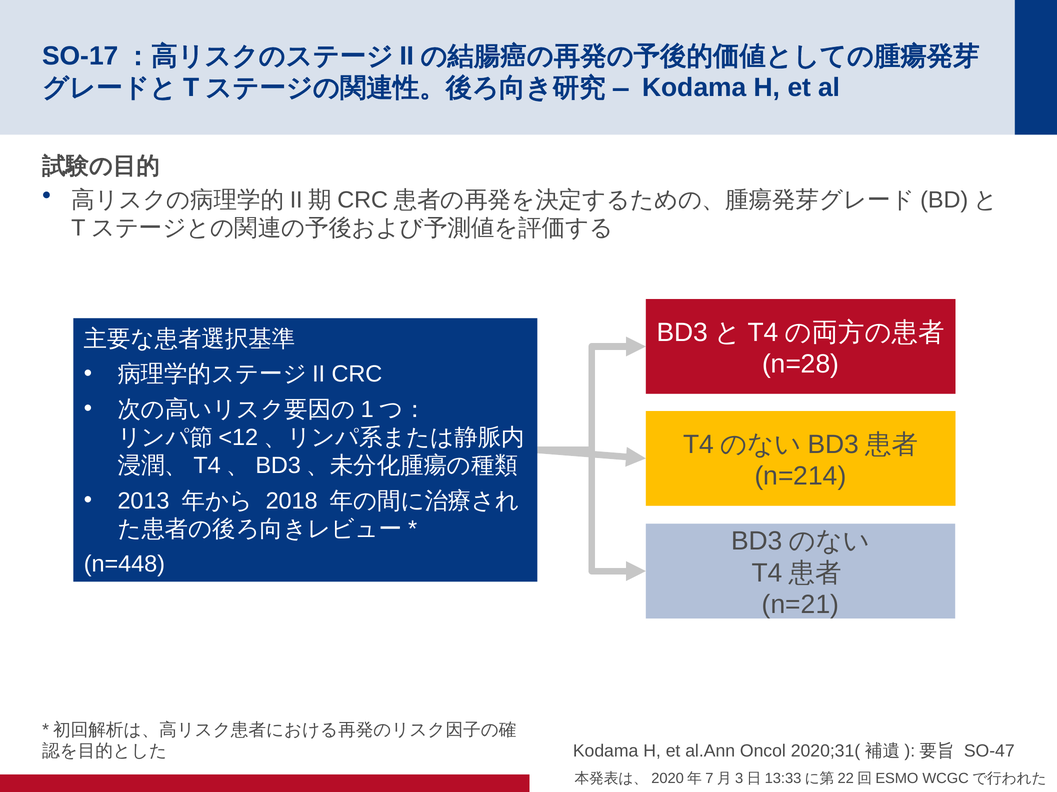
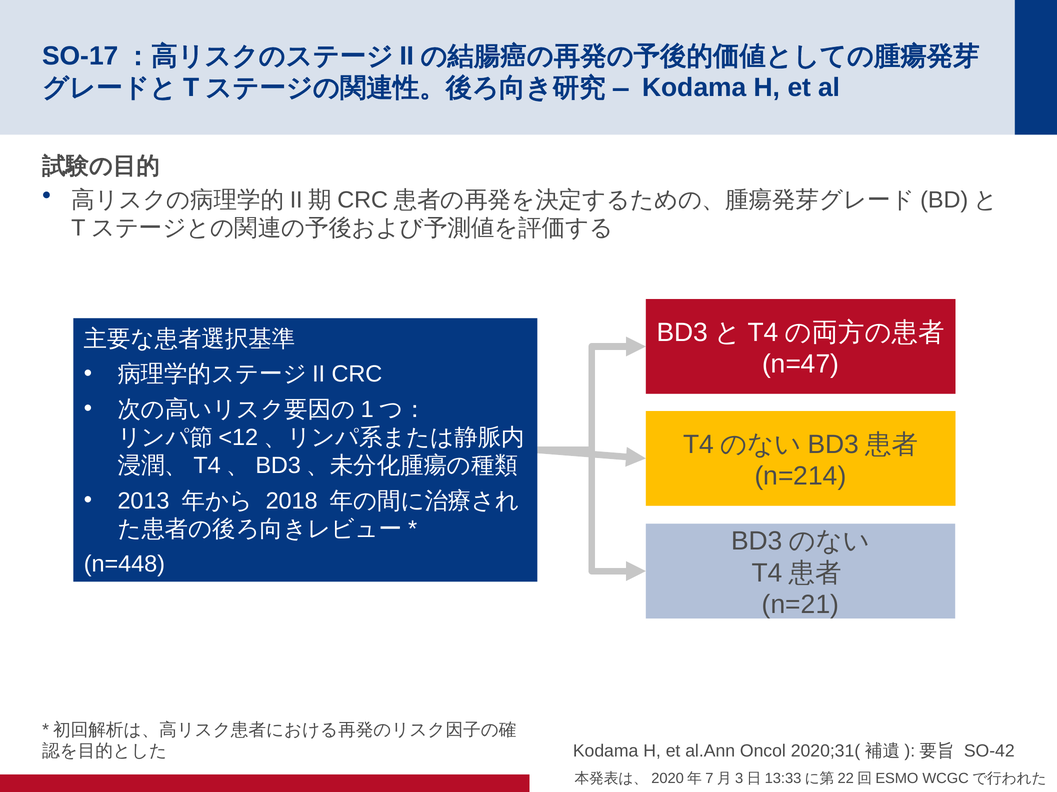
n=28: n=28 -> n=47 (801, 365)
SO-47: SO-47 -> SO-42 (989, 752)
